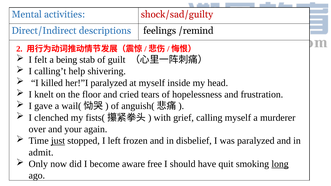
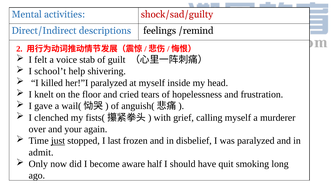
being: being -> voice (67, 60)
calling’t: calling’t -> school’t (50, 71)
left: left -> last (114, 141)
free: free -> half (155, 164)
long underline: present -> none (280, 164)
